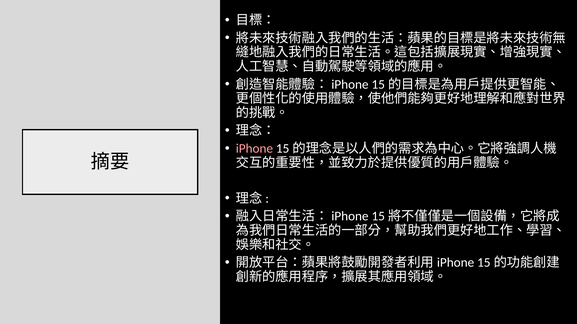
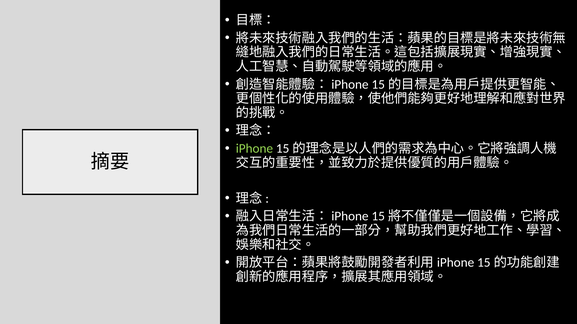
iPhone colour: pink -> light green (254, 149)
